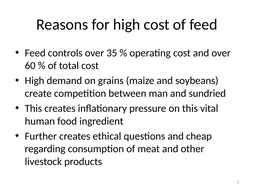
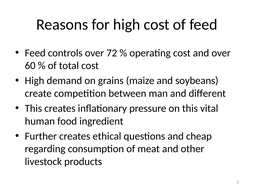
35: 35 -> 72 (112, 53)
sundried: sundried -> different (207, 93)
